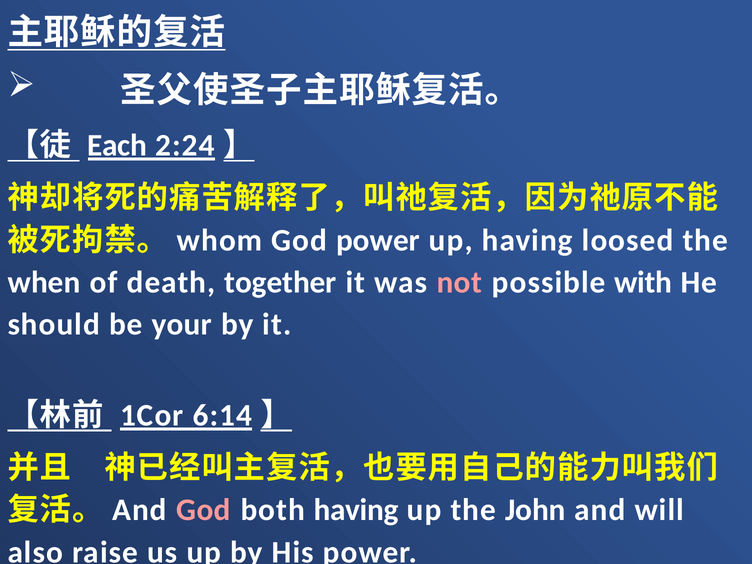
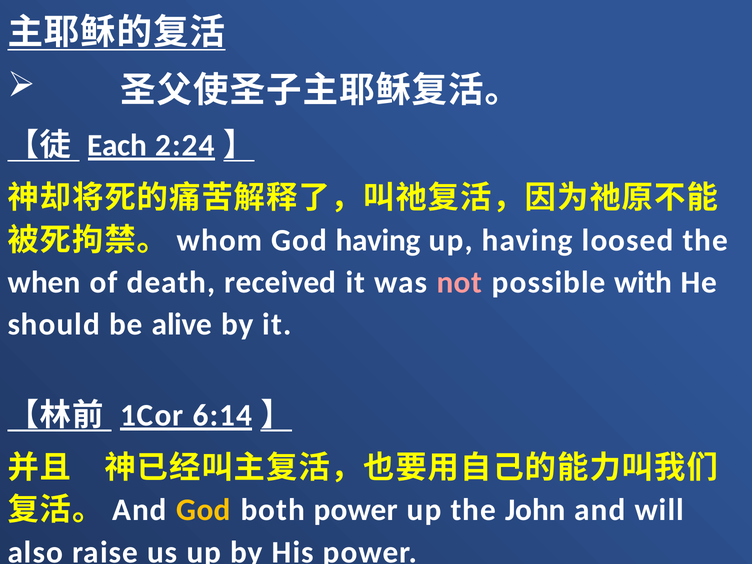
God power: power -> having (378, 240)
together: together -> received (280, 282)
your: your -> alive (182, 324)
God colour: pink -> yellow (204, 510)
both having: having -> power (356, 510)
